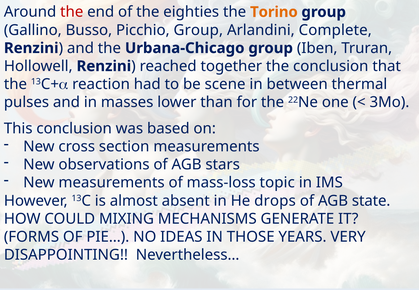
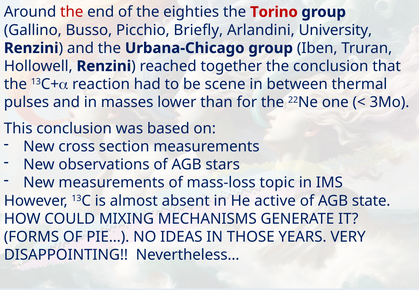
Torino colour: orange -> red (274, 12)
Picchio Group: Group -> Briefly (198, 30)
Complete: Complete -> University (335, 30)
drops: drops -> active (275, 201)
